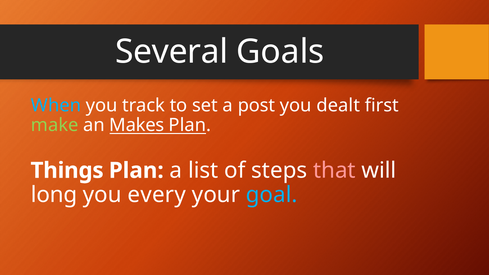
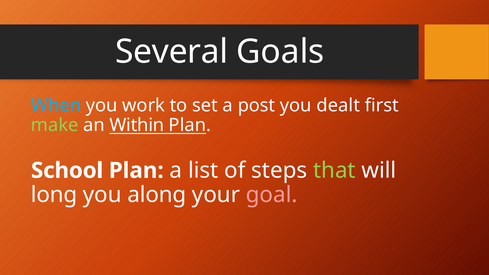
track: track -> work (144, 105)
Makes: Makes -> Within (137, 125)
Things: Things -> School (67, 171)
that colour: pink -> light green (334, 171)
every: every -> along (157, 195)
goal colour: light blue -> pink (272, 195)
